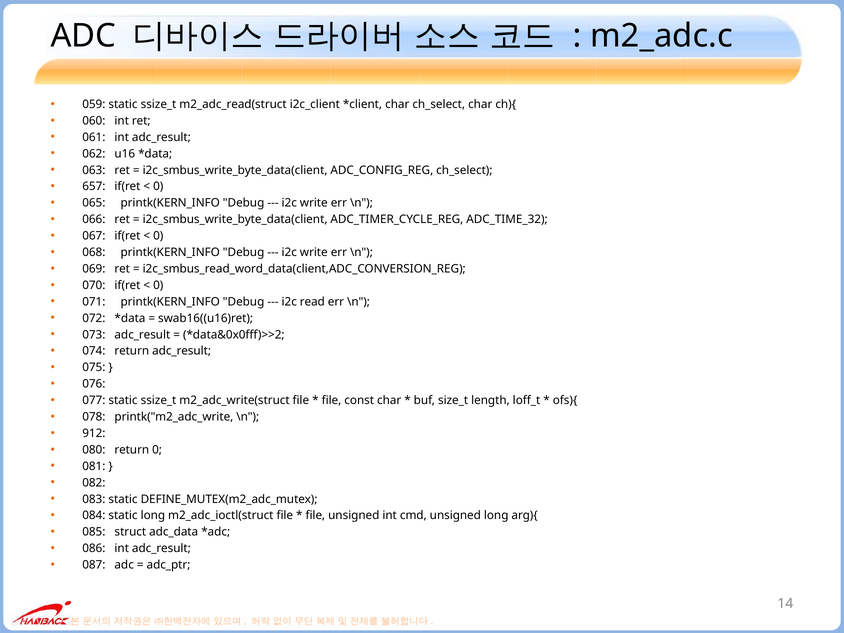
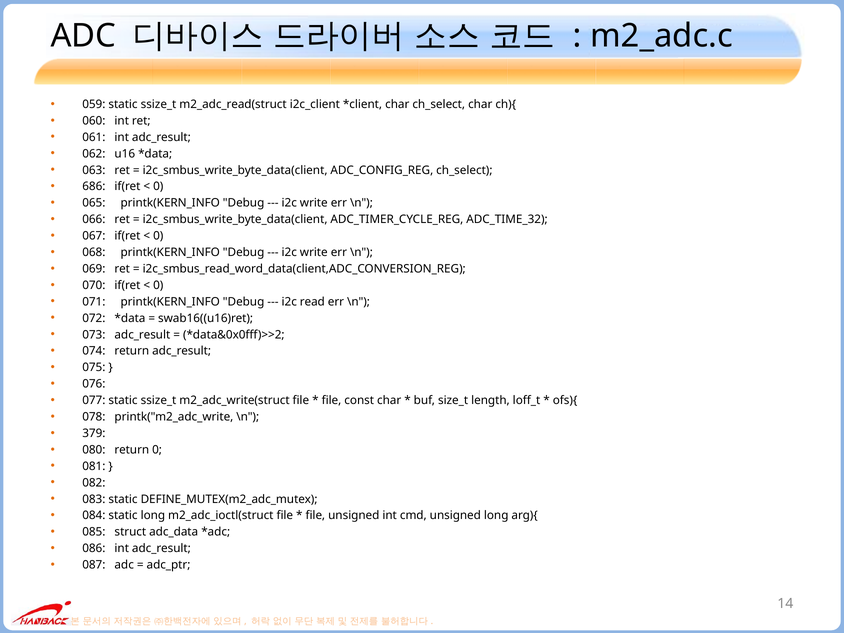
657: 657 -> 686 (94, 187)
912: 912 -> 379 (94, 433)
